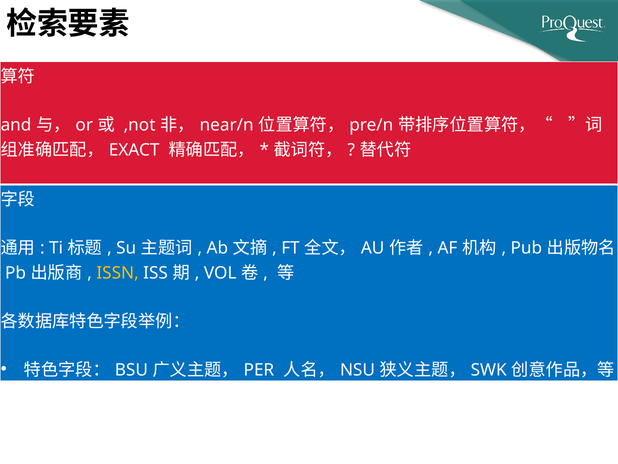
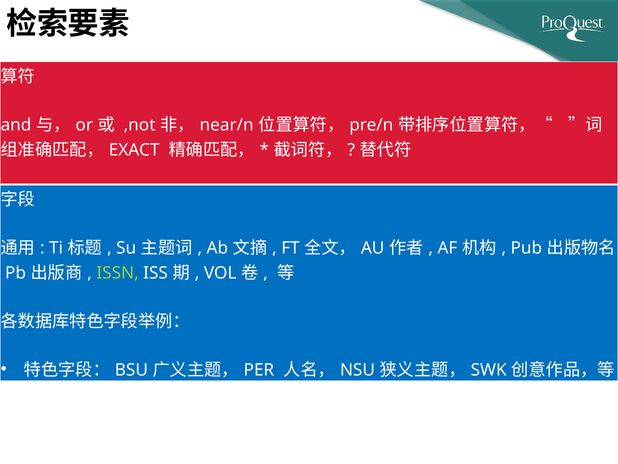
ISSN colour: yellow -> light green (118, 273)
